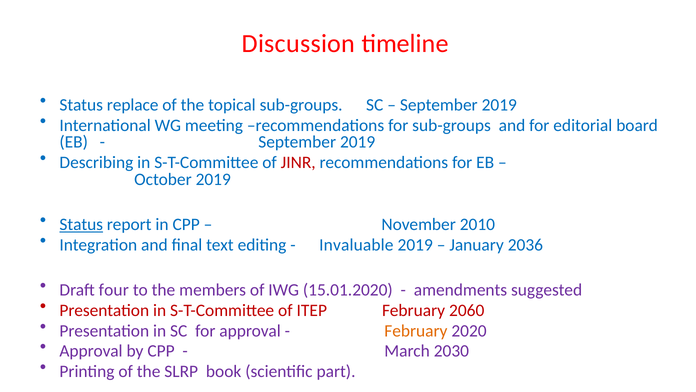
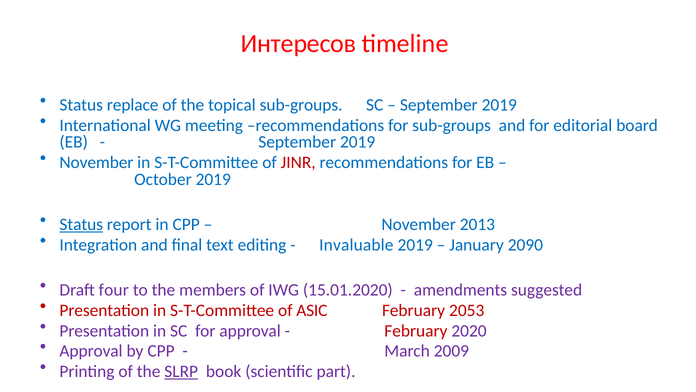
Discussion: Discussion -> Интересов (299, 44)
Describing: Describing -> November (96, 162)
2010: 2010 -> 2013 (477, 224)
2036: 2036 -> 2090 (525, 245)
ITEP: ITEP -> ASIC (312, 310)
2060: 2060 -> 2053 (467, 310)
February colour: orange -> red (416, 330)
2030: 2030 -> 2009 (451, 351)
SLRP underline: none -> present (181, 371)
